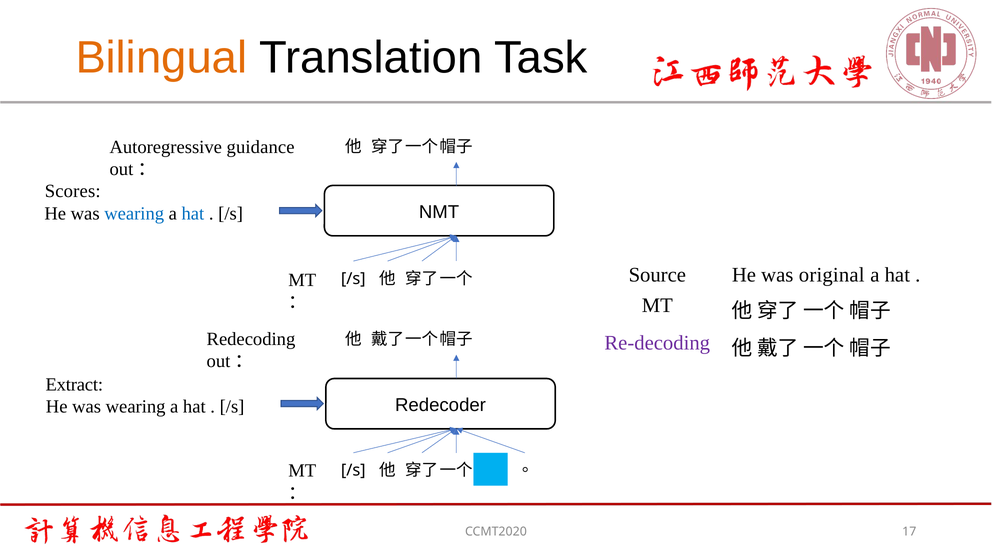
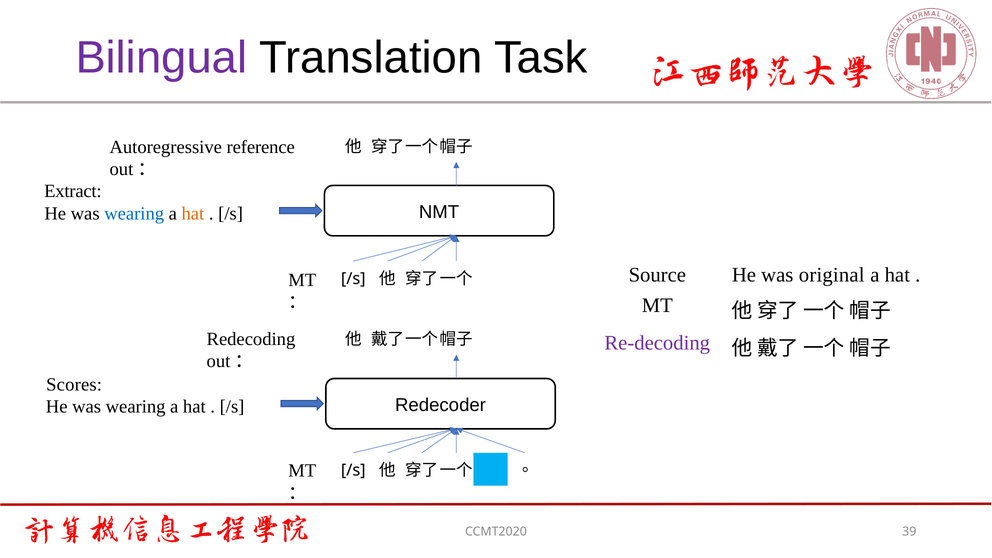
Bilingual colour: orange -> purple (161, 58)
guidance: guidance -> reference (261, 147)
Scores: Scores -> Extract (73, 191)
hat colour: blue -> orange (193, 214)
Extract: Extract -> Scores (74, 384)
17: 17 -> 39 (909, 532)
